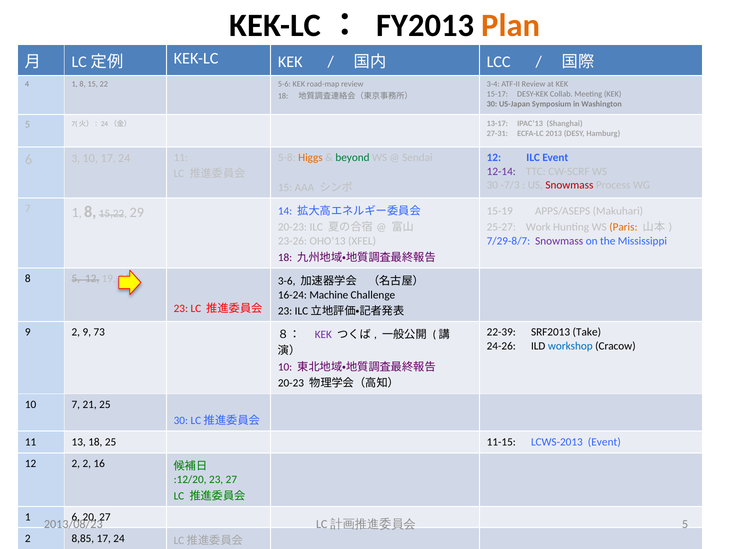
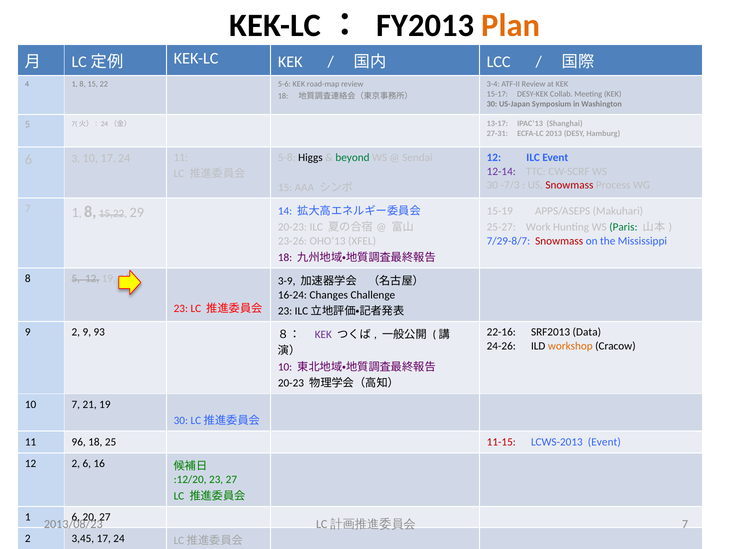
Higgs colour: orange -> black (310, 158)
Paris colour: orange -> green (623, 227)
Snowmass colour: purple -> red (559, 241)
3-6: 3-6 -> 3-9 (287, 281)
Machine: Machine -> Changes (329, 295)
73: 73 -> 93 (99, 332)
22-39: 22-39 -> 22-16 (501, 332)
Take: Take -> Data (587, 332)
workshop colour: blue -> orange (570, 346)
21 25: 25 -> 19 (105, 404)
13: 13 -> 96 (79, 442)
11-15 colour: black -> red (501, 442)
2 2: 2 -> 6 (87, 464)
5: 5 -> 7 (685, 524)
8,85: 8,85 -> 3,45 (83, 538)
